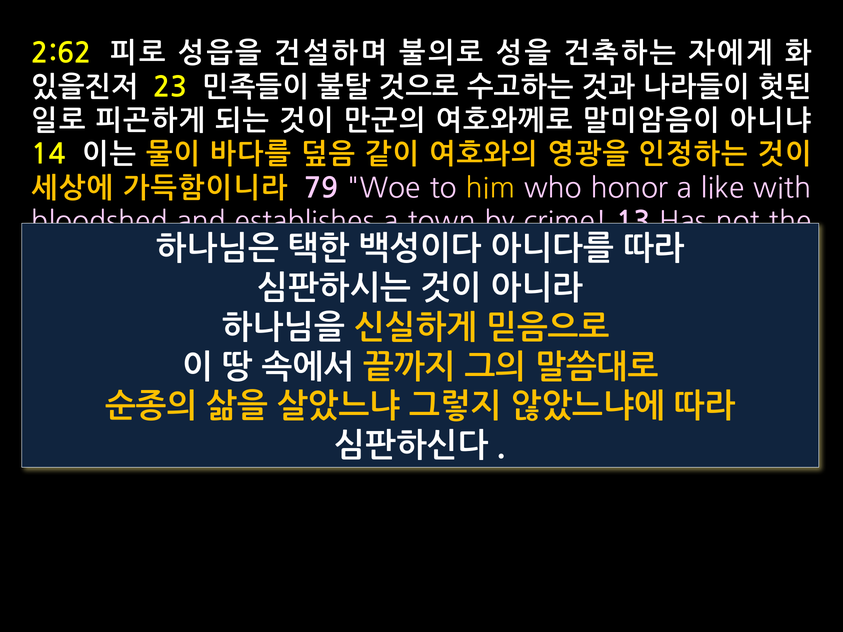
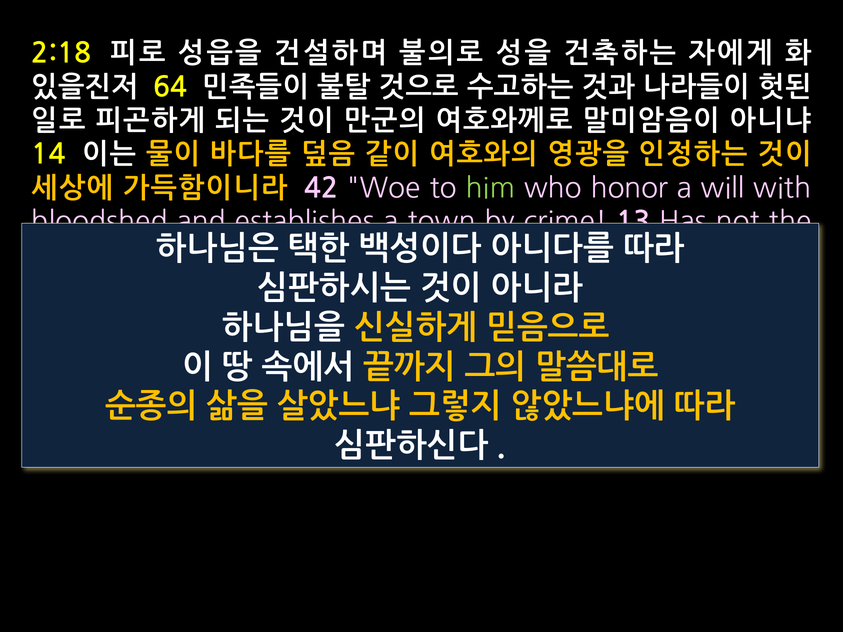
2:62: 2:62 -> 2:18 (61, 54)
23: 23 -> 64 (170, 87)
79: 79 -> 42 (321, 188)
him colour: yellow -> light green (491, 188)
a like: like -> will (723, 188)
